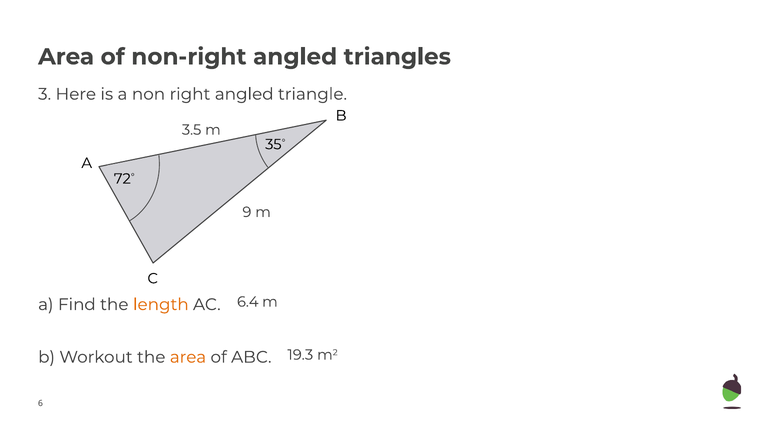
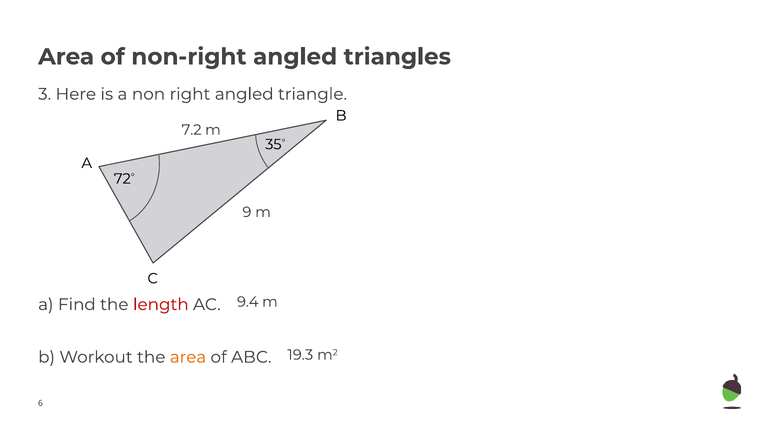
3.5: 3.5 -> 7.2 (192, 130)
6.4: 6.4 -> 9.4 (248, 302)
length colour: orange -> red (161, 304)
